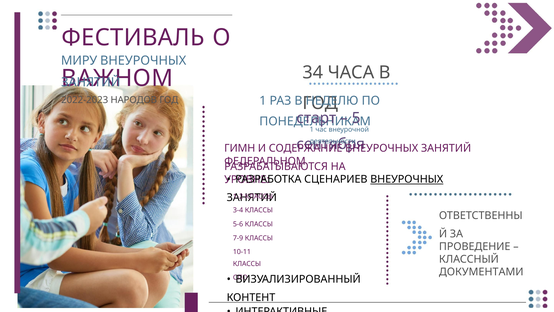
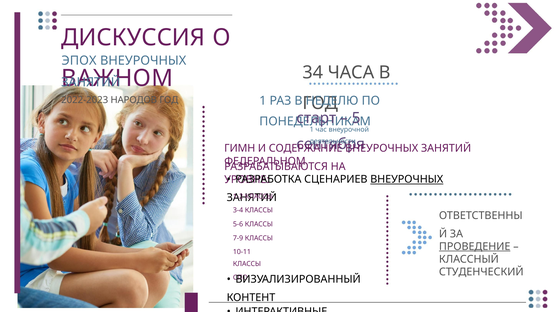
ФЕСТИВАЛЬ: ФЕСТИВАЛЬ -> ДИСКУССИЯ (133, 37)
МИРУ: МИРУ -> ЭПОХ (79, 61)
ПРОВЕДЕНИЕ underline: none -> present (475, 246)
ДОКУМЕНТАМИ: ДОКУМЕНТАМИ -> СТУДЕНЧЕСКИЙ (481, 272)
